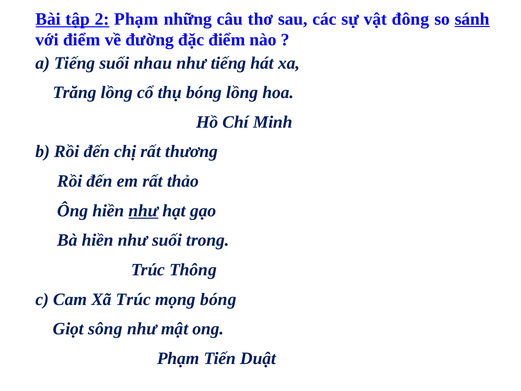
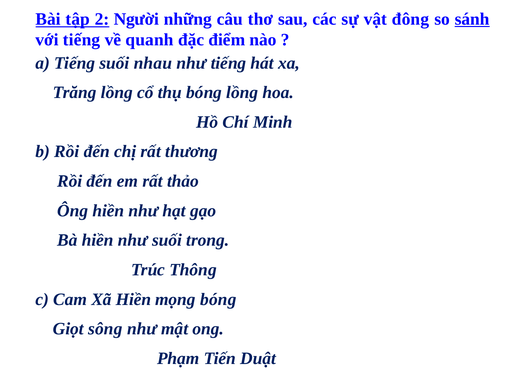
2 Phạm: Phạm -> Người (136, 19)
với điểm: điểm -> tiếng (82, 40)
đường: đường -> quanh (150, 40)
như underline: present -> none (143, 211)
Xã Trúc: Trúc -> Hiền (133, 299)
